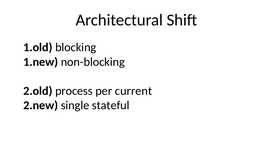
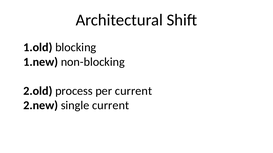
single stateful: stateful -> current (111, 106)
